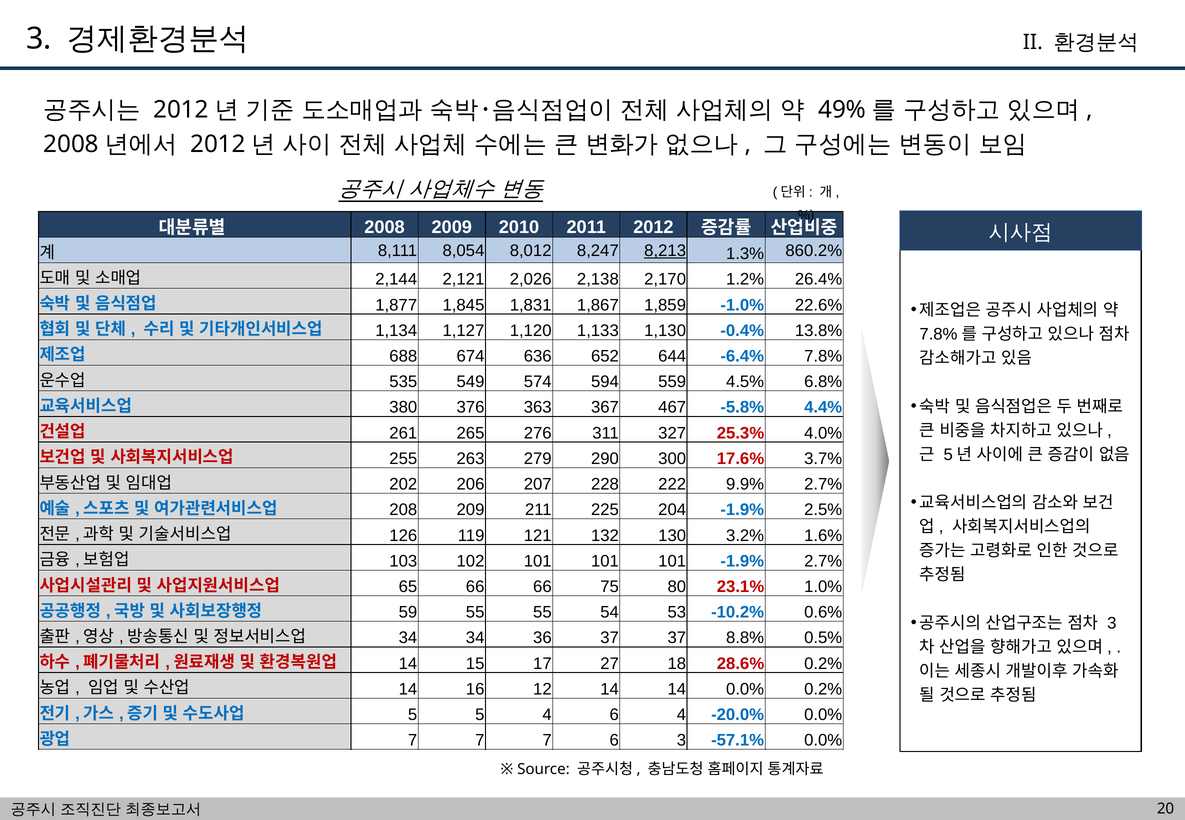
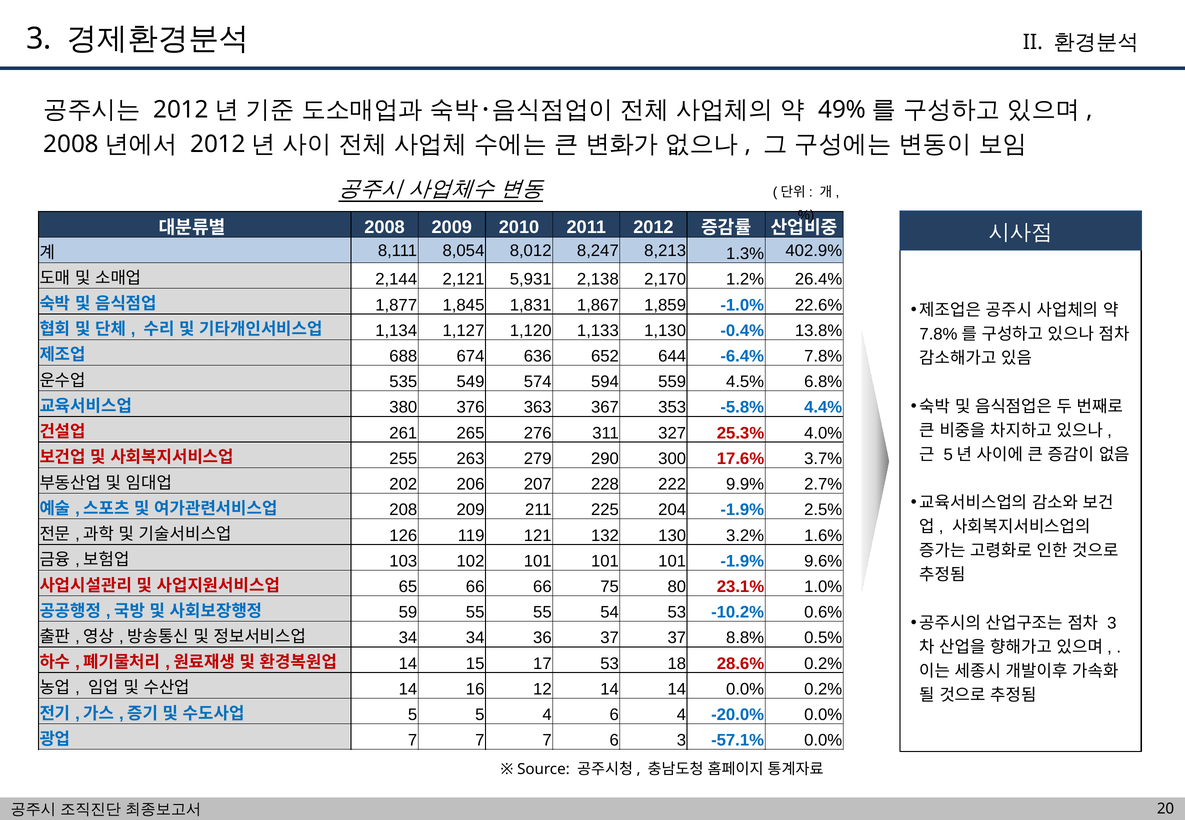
8,213 underline: present -> none (665, 251)
860.2%: 860.2% -> 402.9% (814, 251)
2,026: 2,026 -> 5,931 (531, 280)
467: 467 -> 353 (672, 408)
-1.9% 2.7%: 2.7% -> 9.6% (823, 561)
17 27: 27 -> 53 (610, 664)
